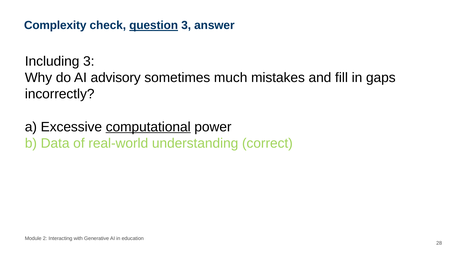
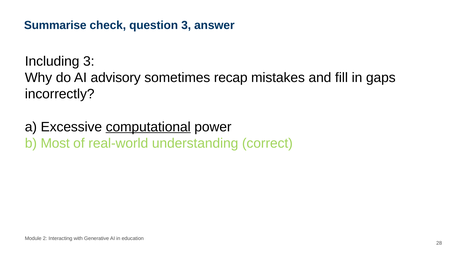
Complexity: Complexity -> Summarise (55, 25)
question underline: present -> none (154, 25)
much: much -> recap (231, 78)
Data: Data -> Most (55, 143)
